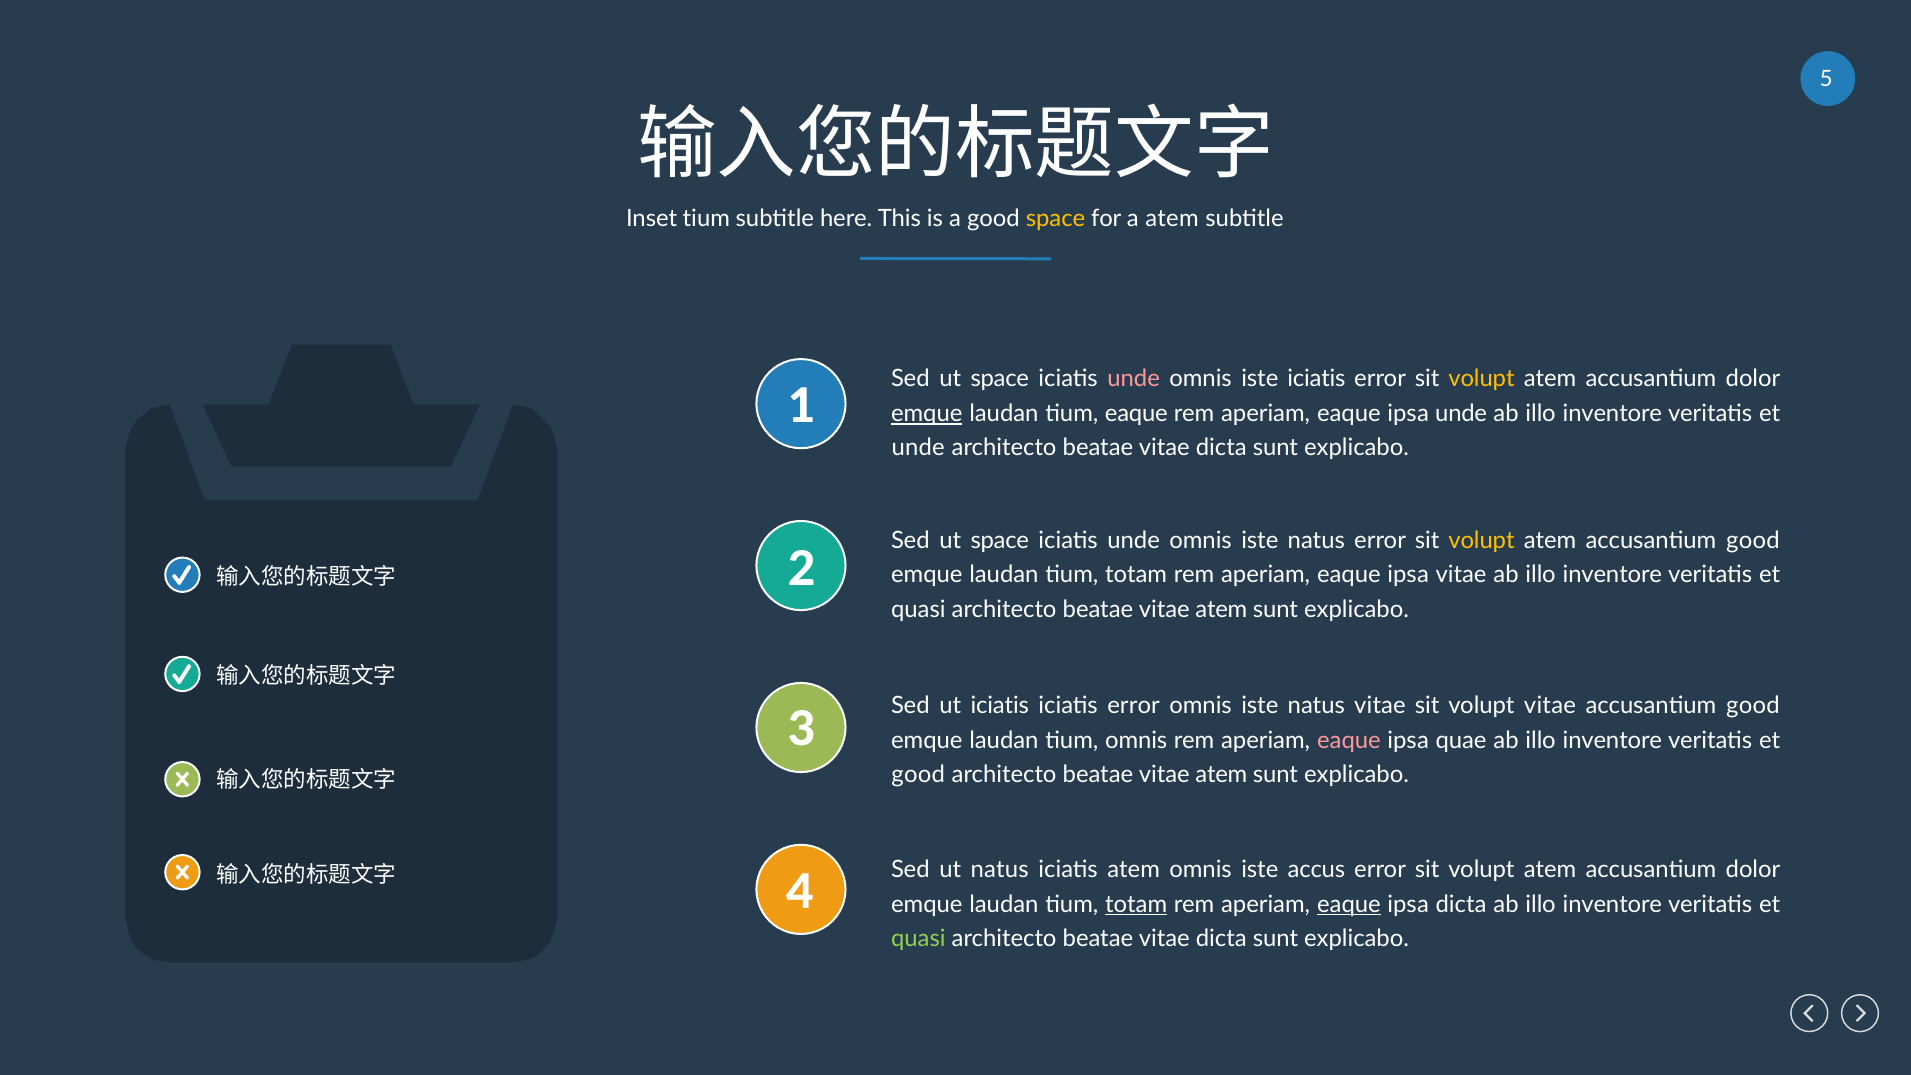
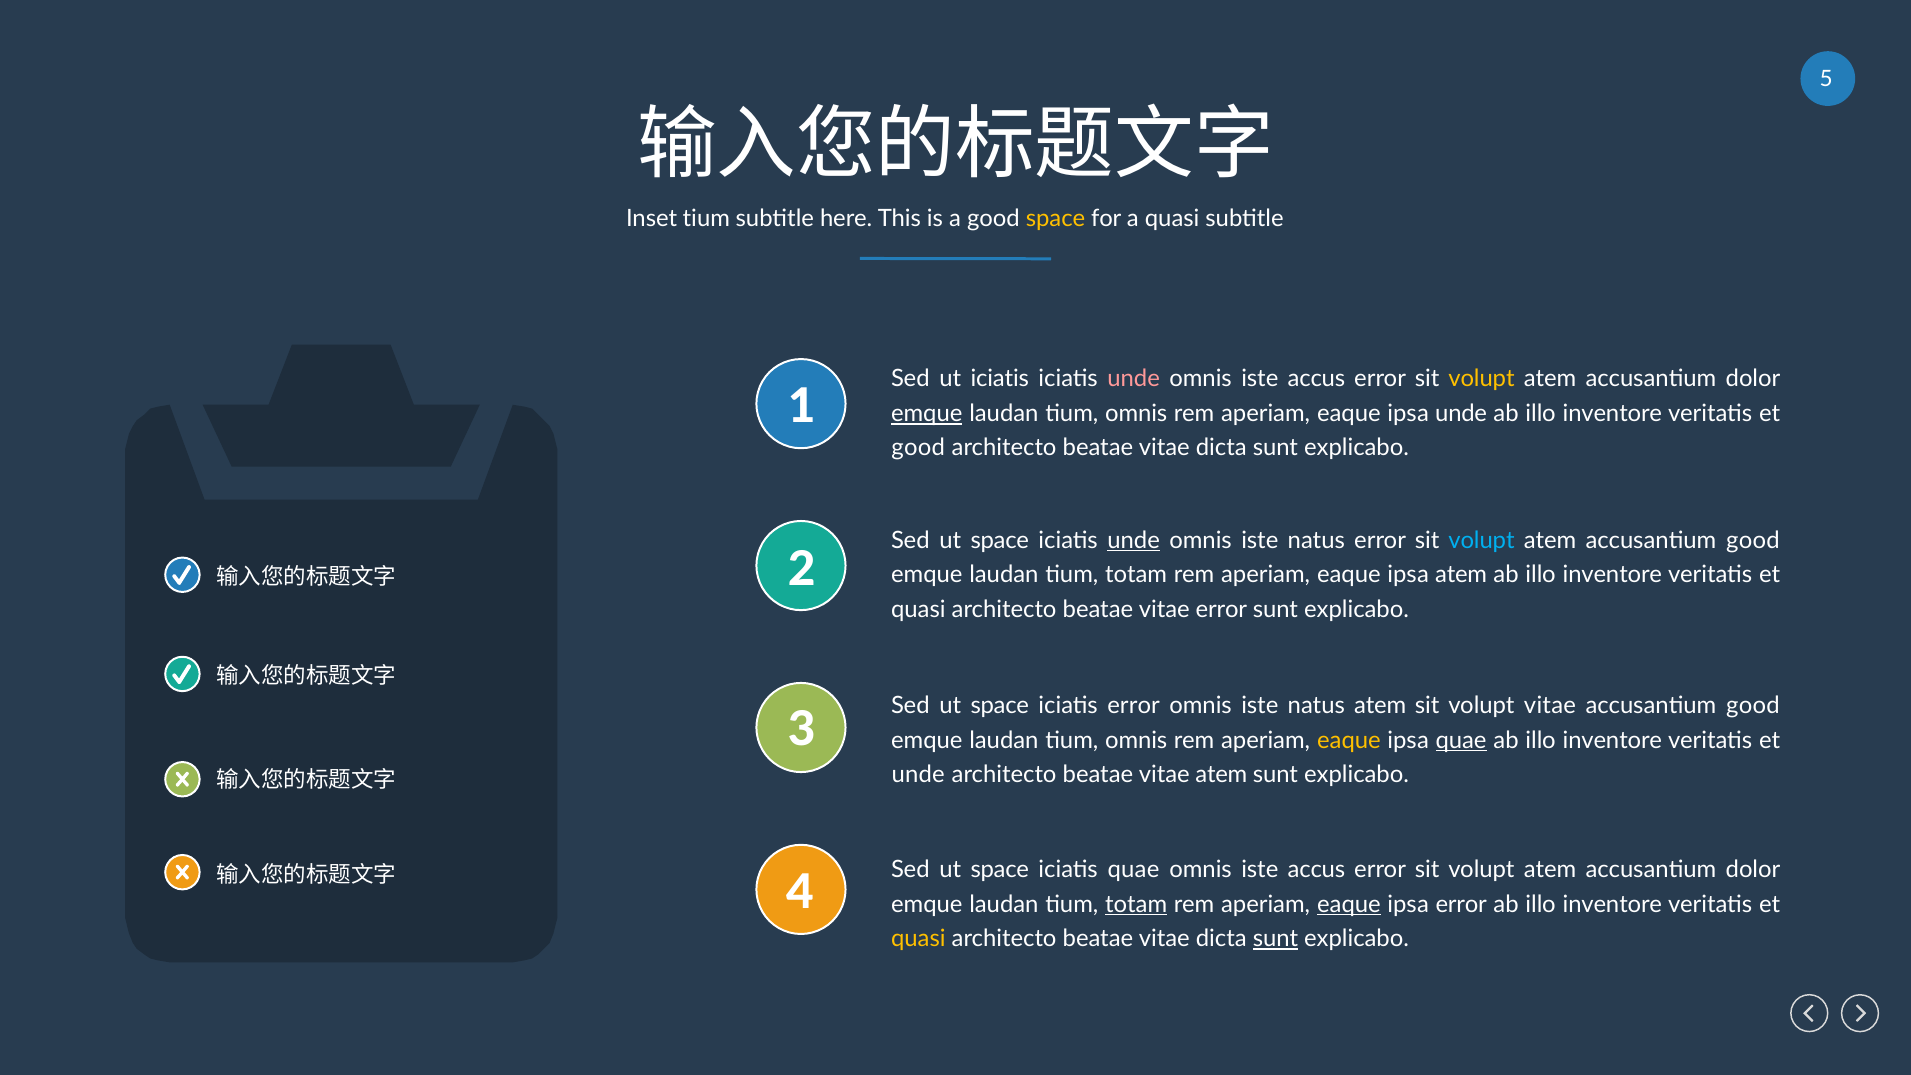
a atem: atem -> quasi (1172, 219)
space: space -> iciatis (1000, 379)
iciatis: iciatis -> accus (1316, 379)
eaque: eaque -> omnis (1136, 414)
unde: unde -> good (918, 448)
unde underline: none -> present (1134, 540)
volupt colour: yellow -> light blue (1481, 540)
ipsa vitae: vitae -> atem (1461, 575)
atem: atem -> error (1221, 609)
iciatis: iciatis -> space (1000, 706)
natus vitae: vitae -> atem (1380, 706)
eaque colour: pink -> yellow (1349, 740)
quae underline: none -> present (1461, 740)
good: good -> unde (918, 775)
natus: natus -> space (1000, 870)
iciatis atem: atem -> quae (1133, 870)
ipsa dicta: dicta -> error (1461, 904)
quasi colour: light green -> yellow (918, 939)
sunt underline: none -> present (1275, 939)
